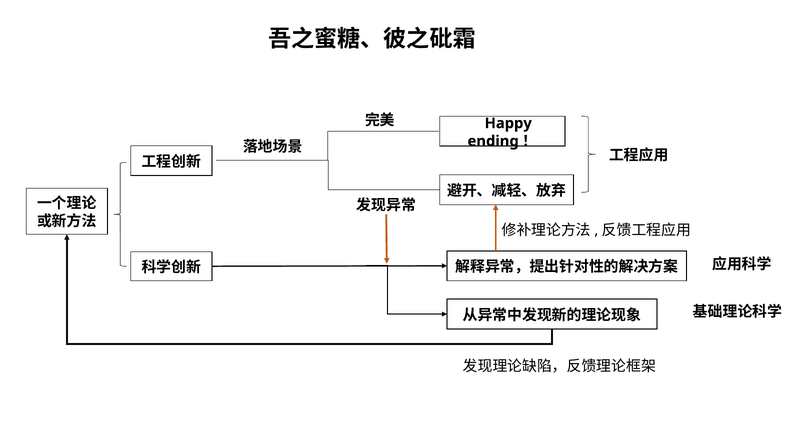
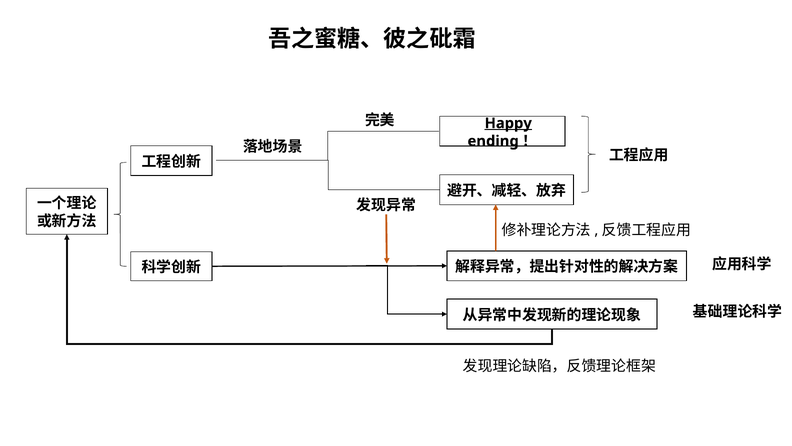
Happy underline: none -> present (508, 123)
